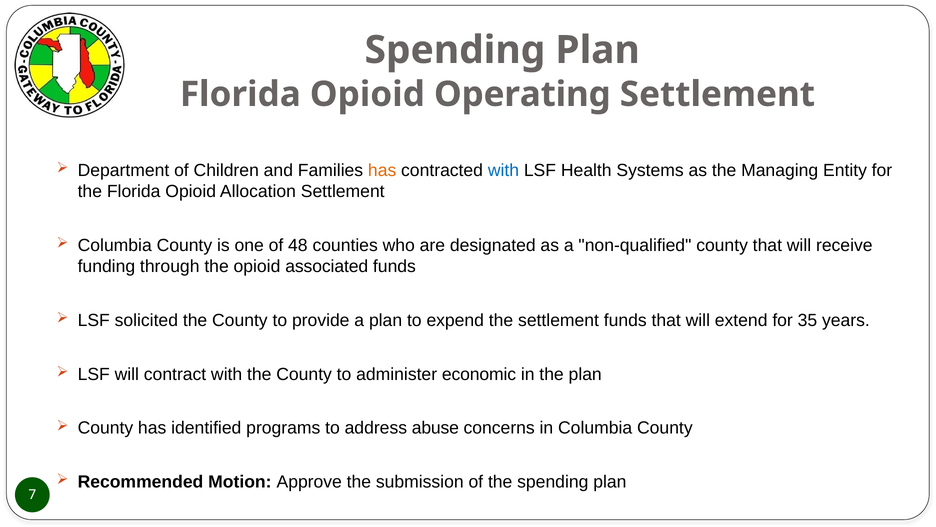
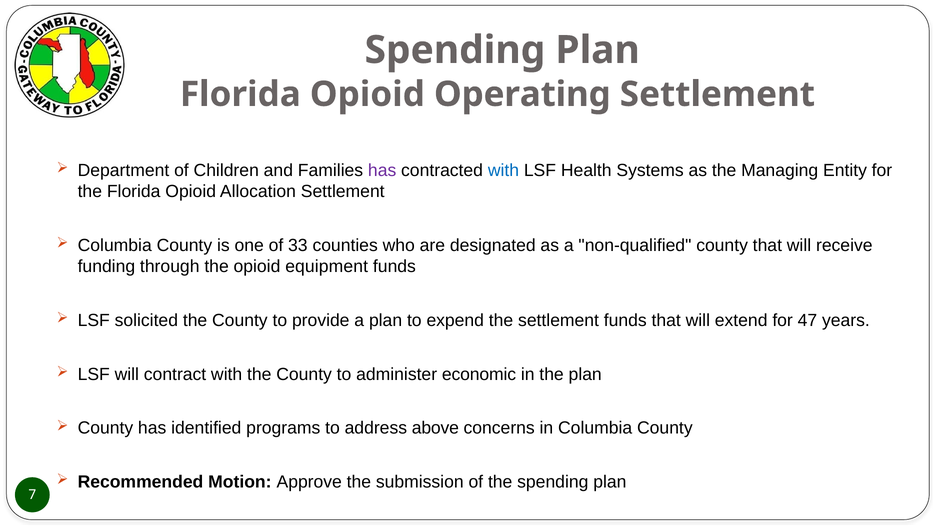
has colour: orange -> purple (382, 170)
48: 48 -> 33 (298, 245)
associated: associated -> equipment (327, 266)
35: 35 -> 47 (807, 320)
abuse: abuse -> above (435, 428)
